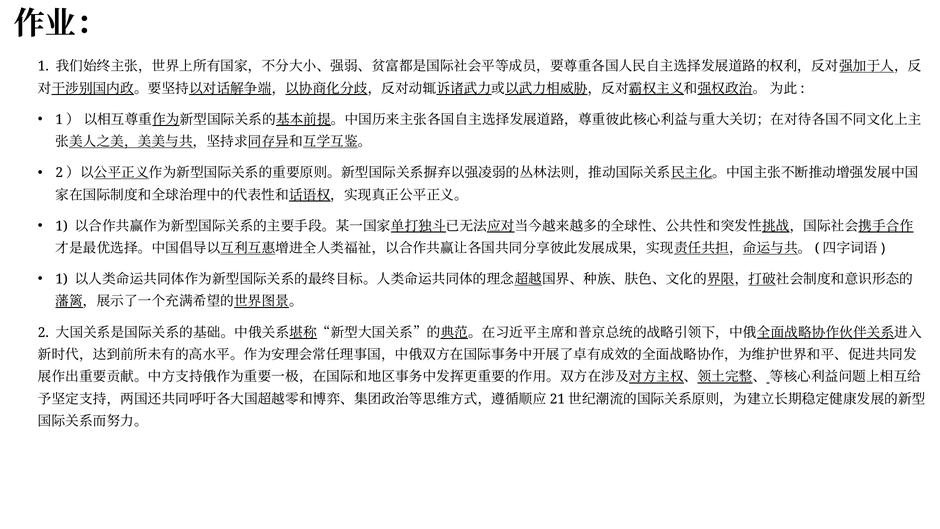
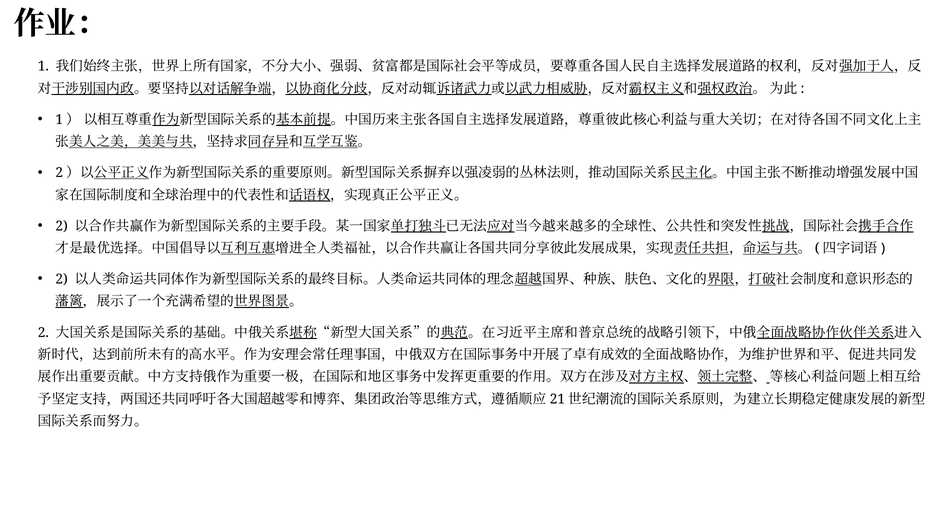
1: 1 -> 2 (62, 226)
1: 1 -> 2 (62, 279)
